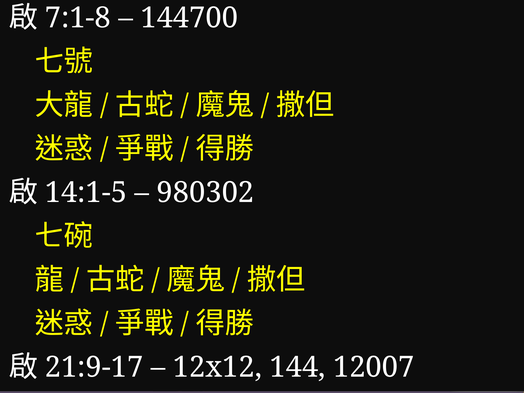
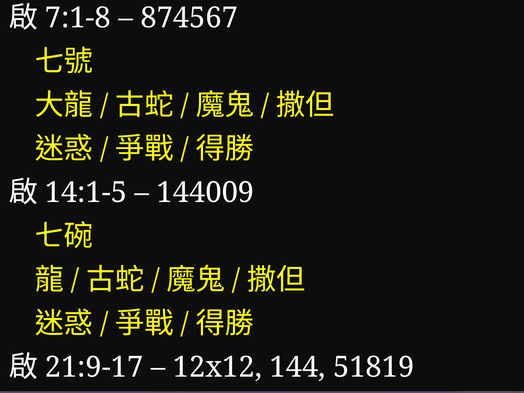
144700: 144700 -> 874567 (189, 18)
980302: 980302 -> 144009 (205, 192)
12007: 12007 -> 51819 (374, 367)
